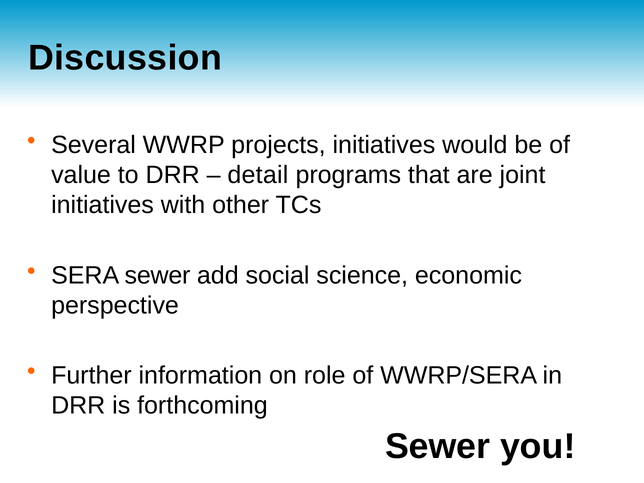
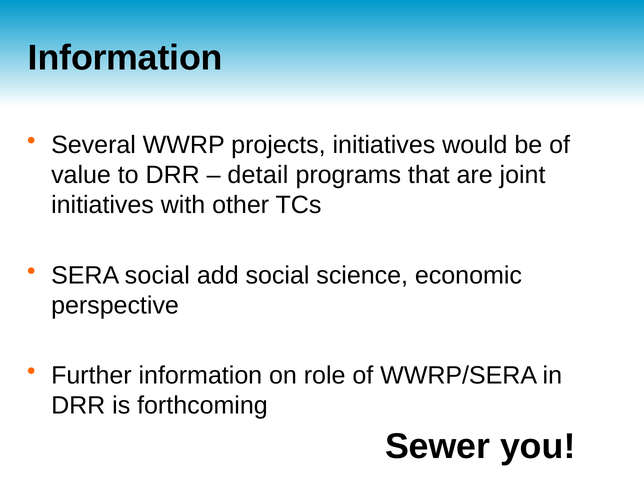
Discussion: Discussion -> Information (125, 58)
SERA sewer: sewer -> social (157, 275)
